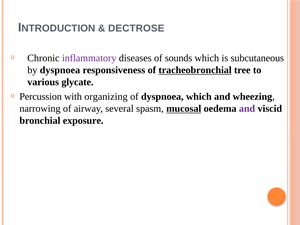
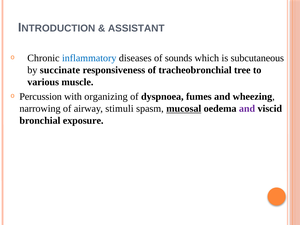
DECTROSE: DECTROSE -> ASSISTANT (136, 28)
inflammatory colour: purple -> blue (89, 58)
by dyspnoea: dyspnoea -> succinate (60, 70)
tracheobronchial underline: present -> none (195, 70)
glycate: glycate -> muscle (77, 82)
dyspnoea which: which -> fumes (199, 97)
several: several -> stimuli (119, 109)
